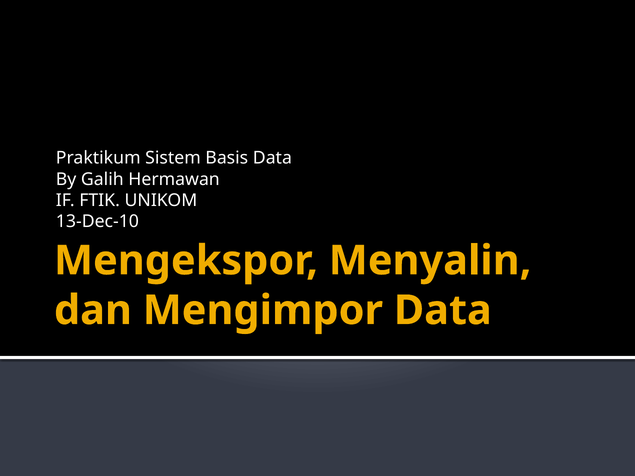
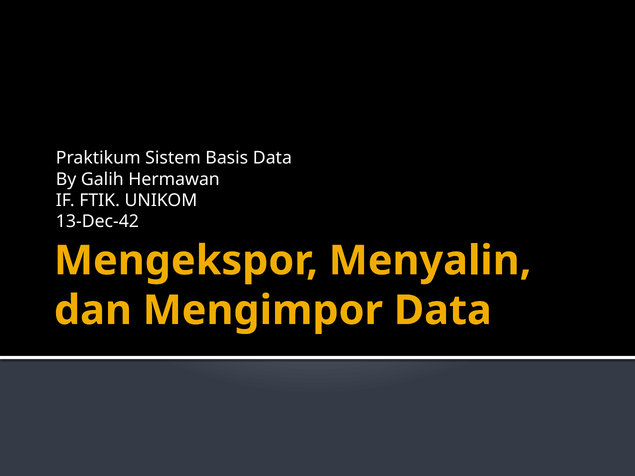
13-Dec-10: 13-Dec-10 -> 13-Dec-42 (97, 222)
